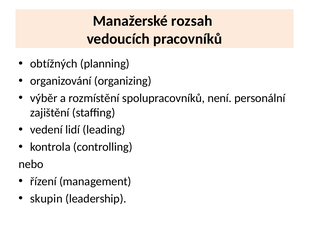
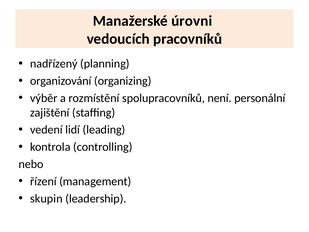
rozsah: rozsah -> úrovni (192, 21)
obtížných: obtížných -> nadřízený (54, 64)
